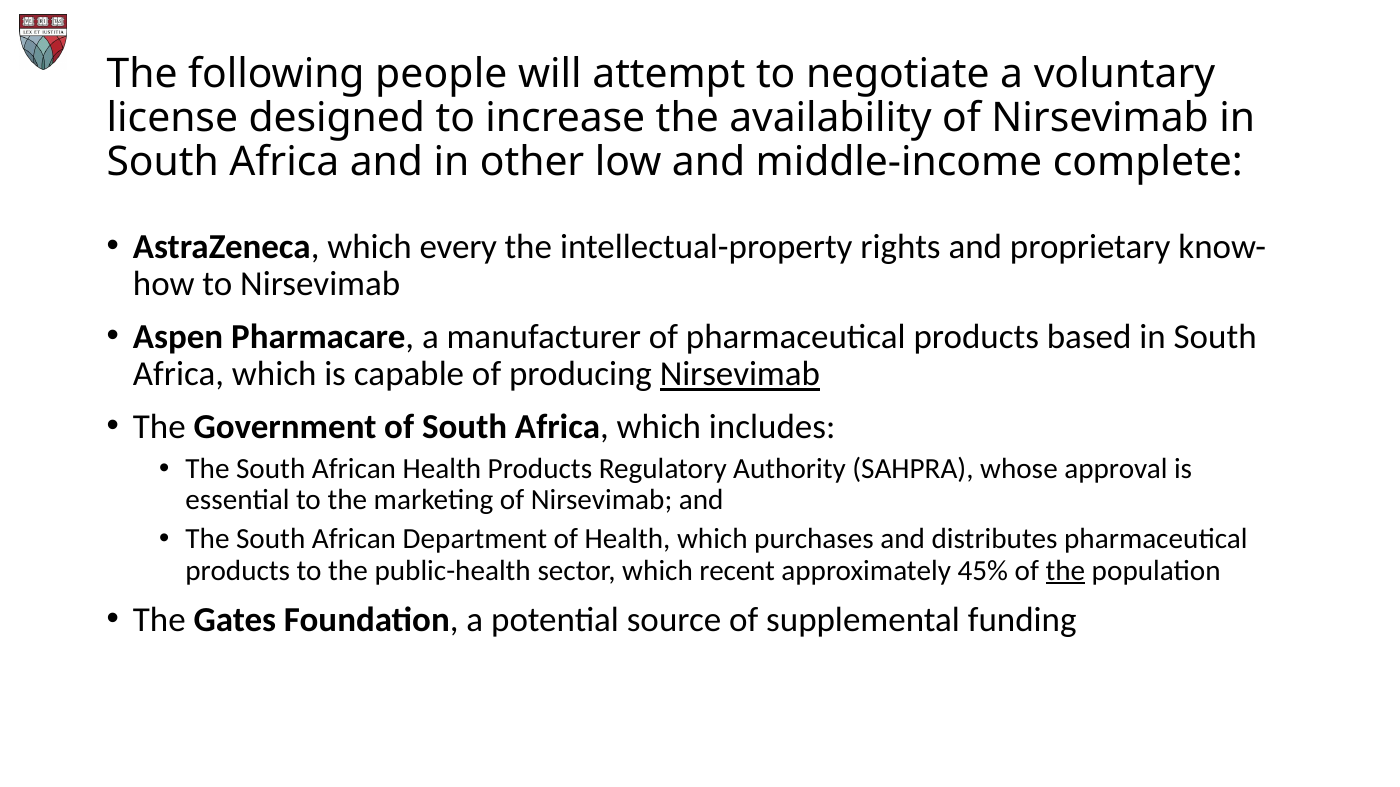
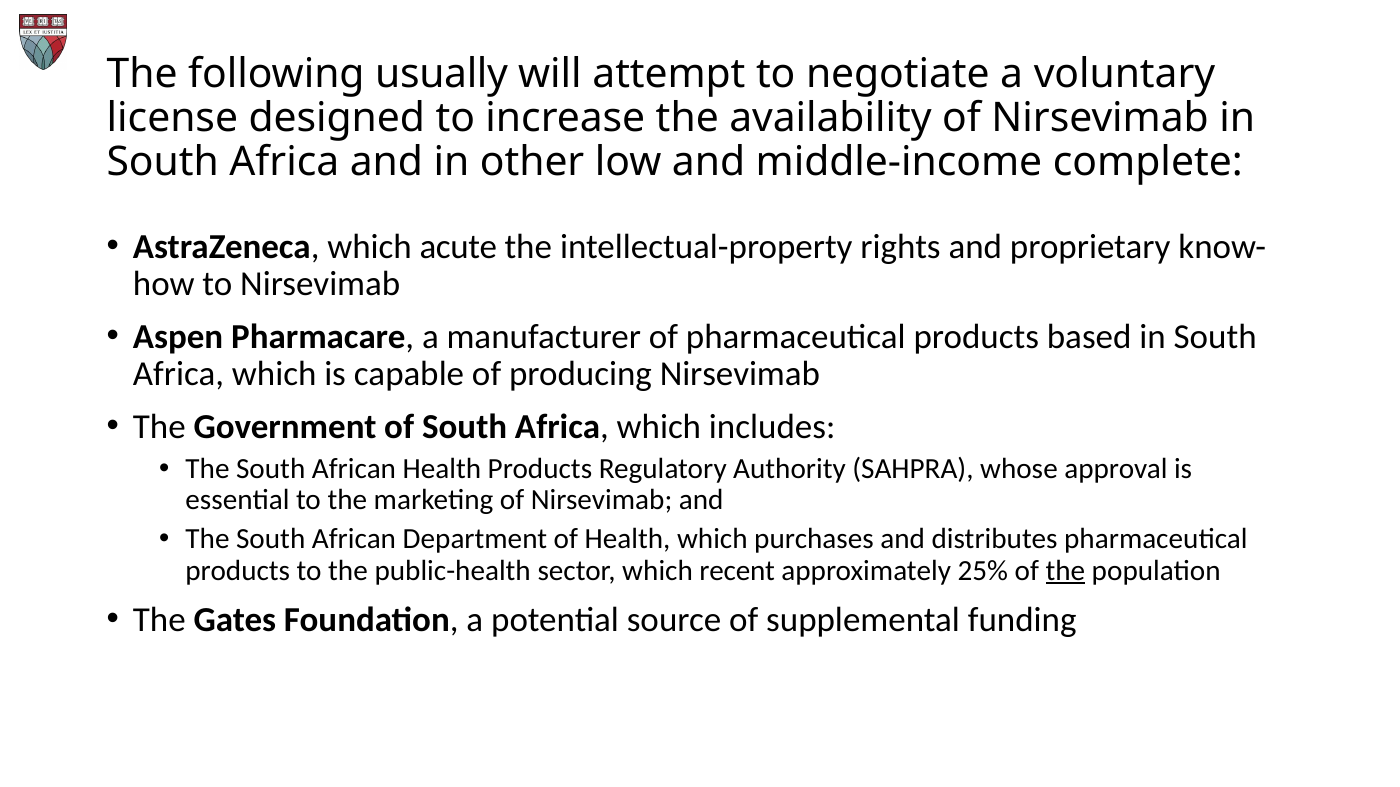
people: people -> usually (442, 74)
every: every -> acute (458, 247)
Nirsevimab underline: present -> none (740, 375)
45%: 45% -> 25% (983, 571)
